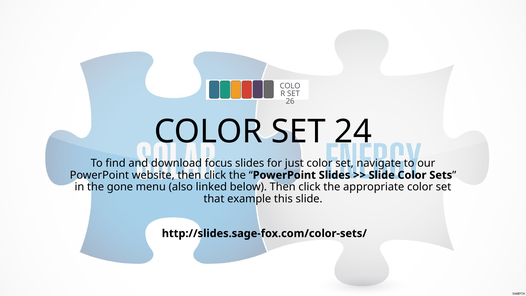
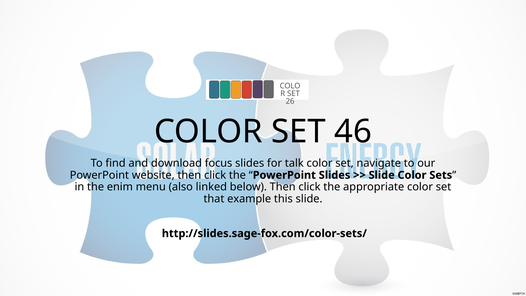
24: 24 -> 46 (353, 131)
just: just -> talk (294, 163)
gone: gone -> enim (120, 187)
